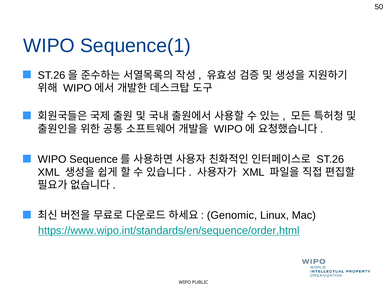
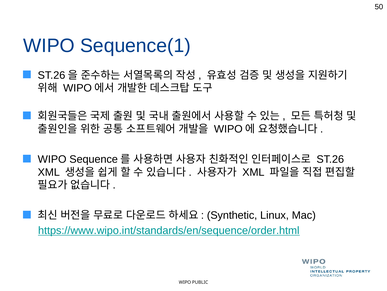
Genomic: Genomic -> Synthetic (232, 215)
